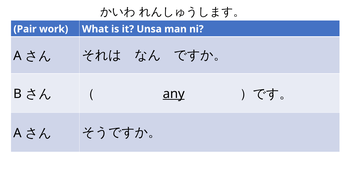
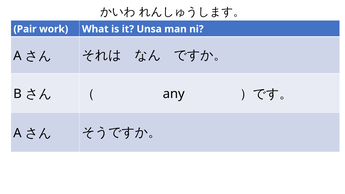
any underline: present -> none (174, 94)
